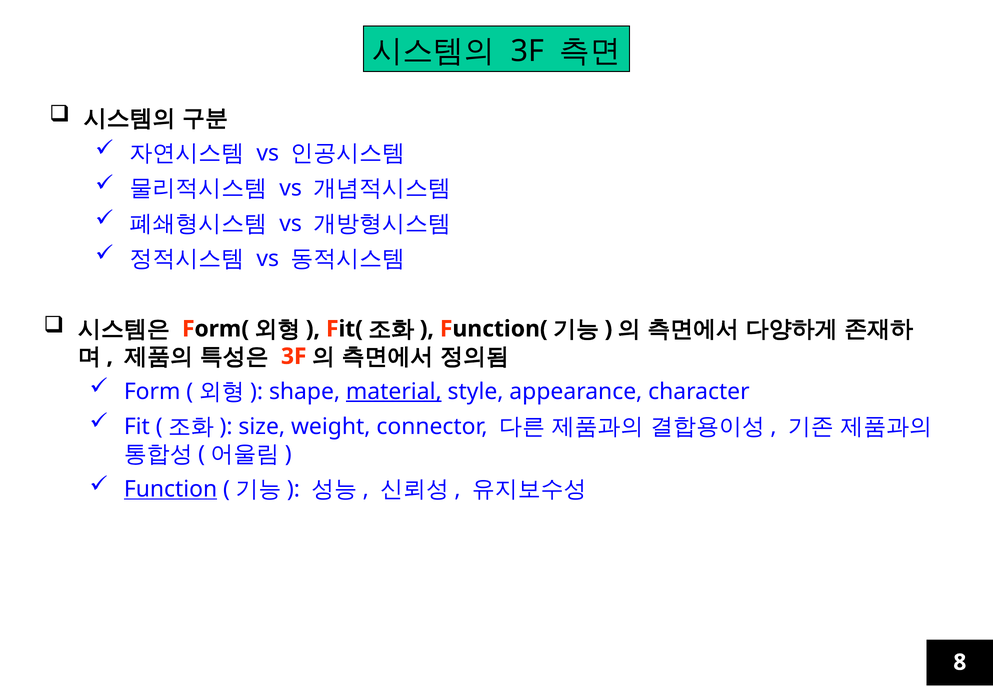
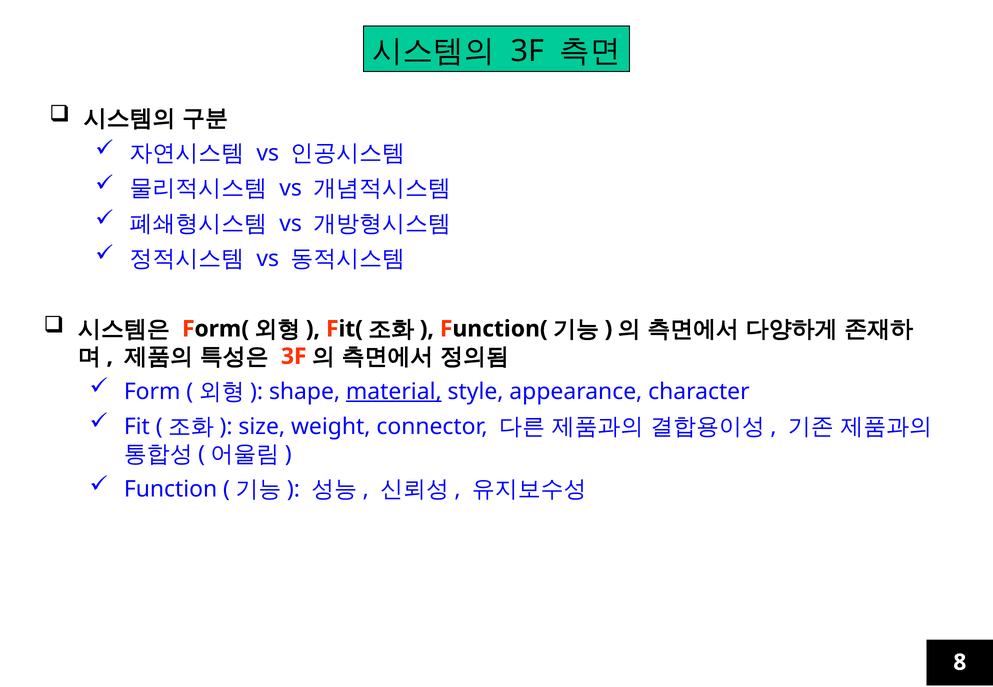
Function underline: present -> none (171, 490)
